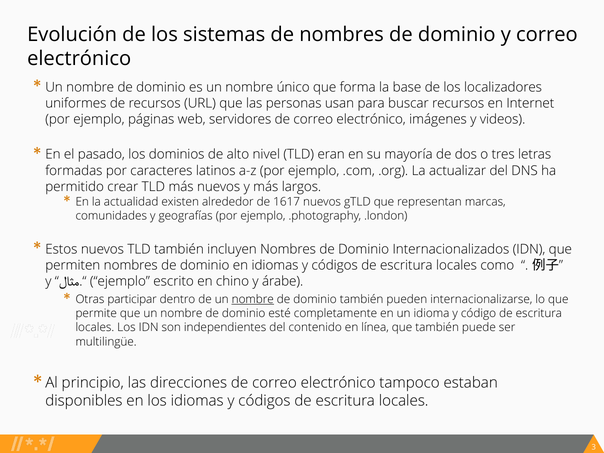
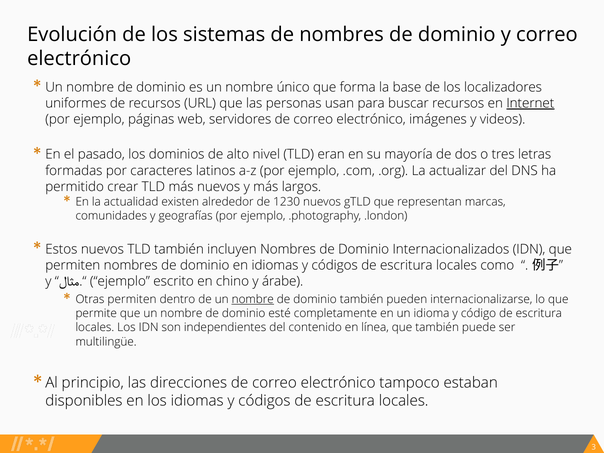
Internet underline: none -> present (530, 103)
1617: 1617 -> 1230 (287, 202)
Otras participar: participar -> permiten (132, 299)
